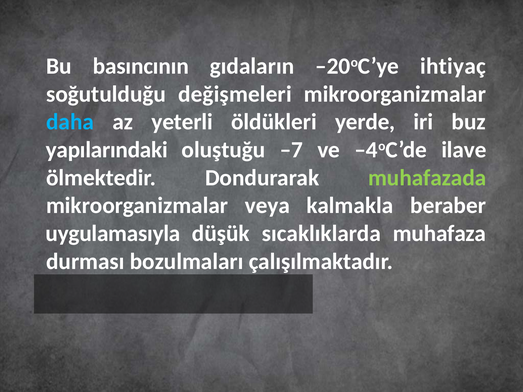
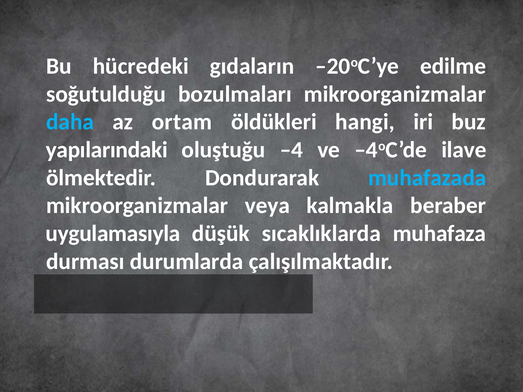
basıncının: basıncının -> hücredeki (141, 66)
ihtiyaç: ihtiyaç -> edilme (453, 66)
değişmeleri: değişmeleri -> bozulmaları (235, 94)
yeterli: yeterli -> ortam (182, 122)
yerde: yerde -> hangi (365, 122)
–7: –7 -> –4 (291, 150)
muhafazada colour: light green -> light blue (427, 178)
bozulmaları: bozulmaları -> durumlarda (187, 262)
